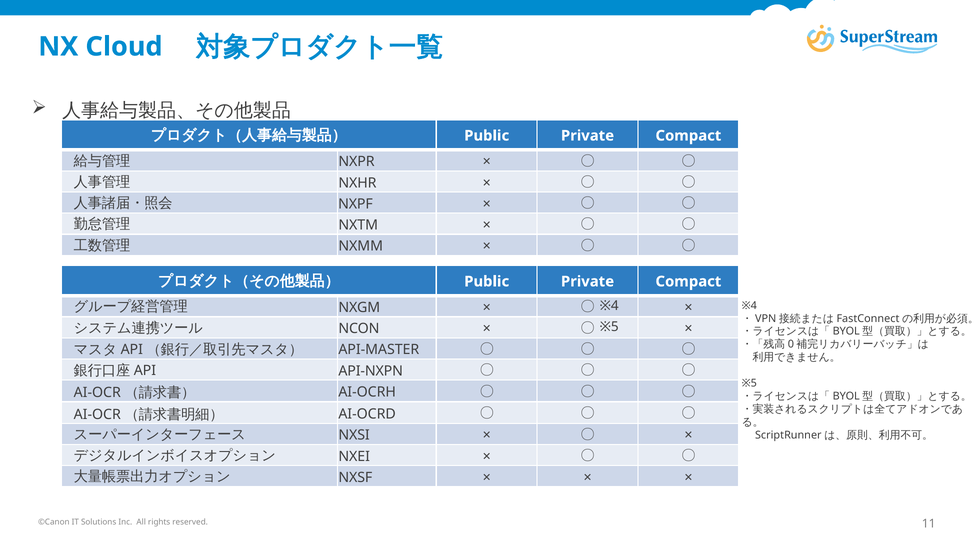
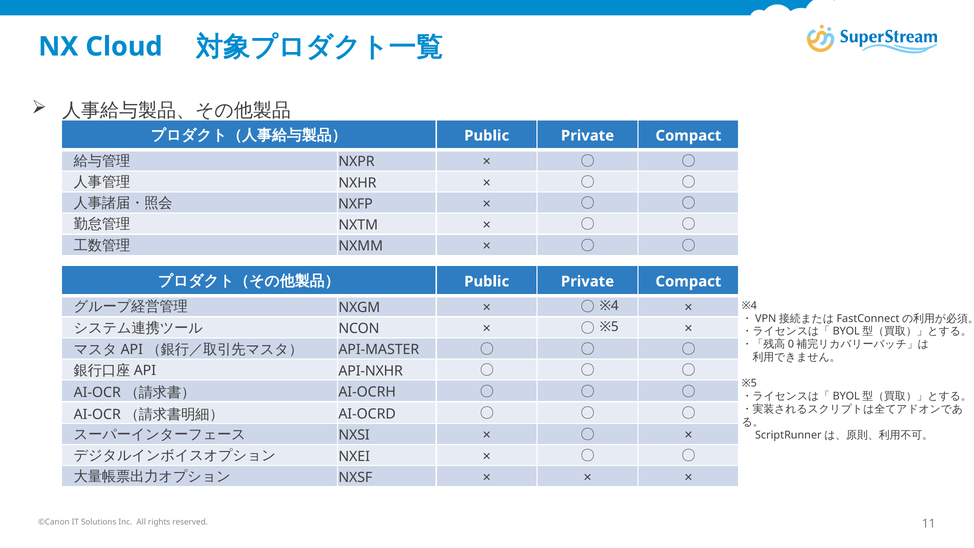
NXPF: NXPF -> NXFP (355, 204)
API-NXPN: API-NXPN -> API-NXHR (371, 371)
